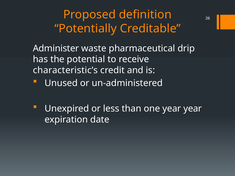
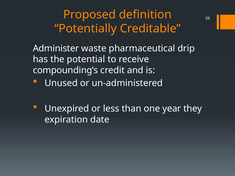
characteristic’s: characteristic’s -> compounding’s (65, 70)
year year: year -> they (193, 109)
